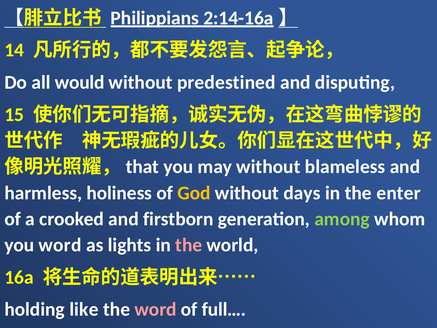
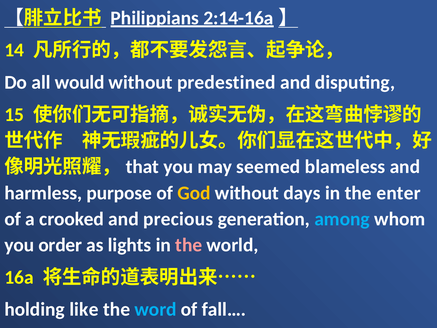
may without: without -> seemed (268, 167)
holiness: holiness -> purpose (119, 193)
firstborn: firstborn -> precious (178, 219)
among colour: light green -> light blue (342, 219)
you word: word -> order (60, 245)
word colour: pink -> light blue (156, 309)
full…: full… -> fall… (224, 309)
